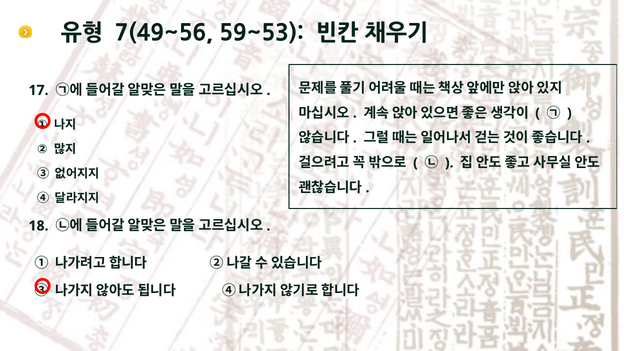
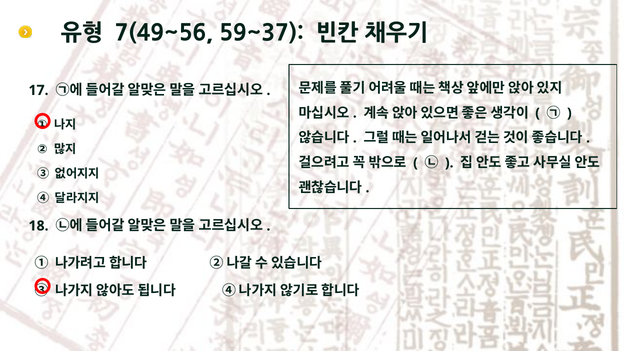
59~53: 59~53 -> 59~37 (262, 33)
